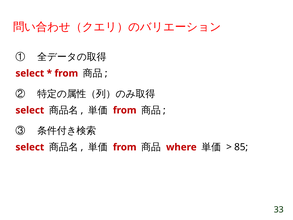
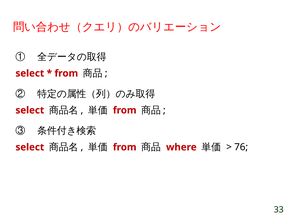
85: 85 -> 76 (241, 147)
